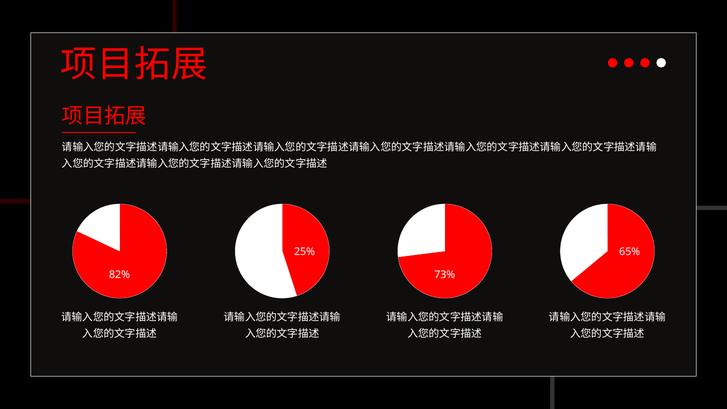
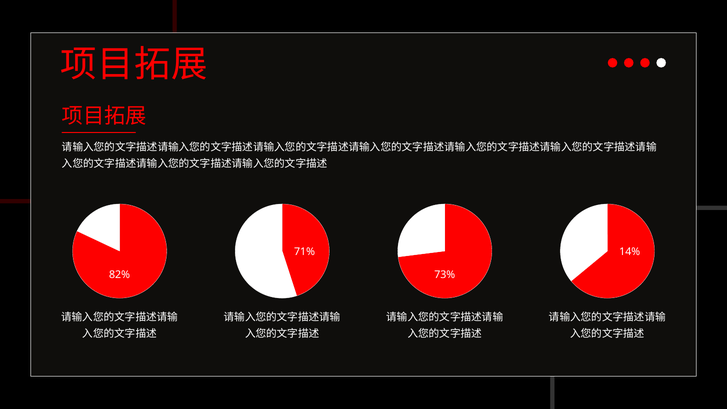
25%: 25% -> 71% (304, 252)
65%: 65% -> 14% (630, 252)
